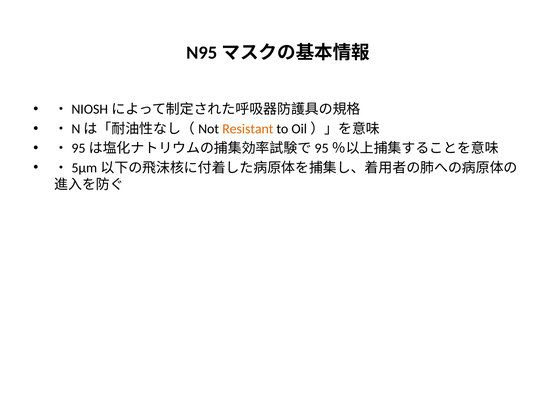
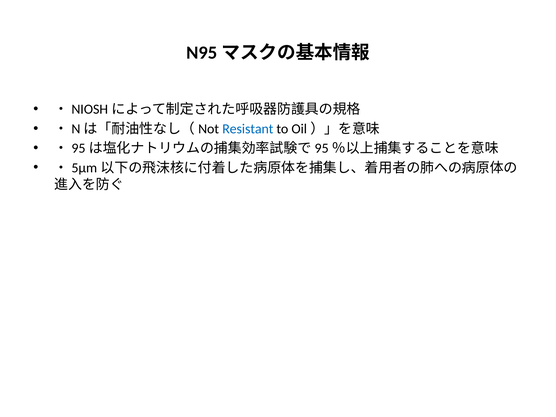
Resistant colour: orange -> blue (248, 129)
